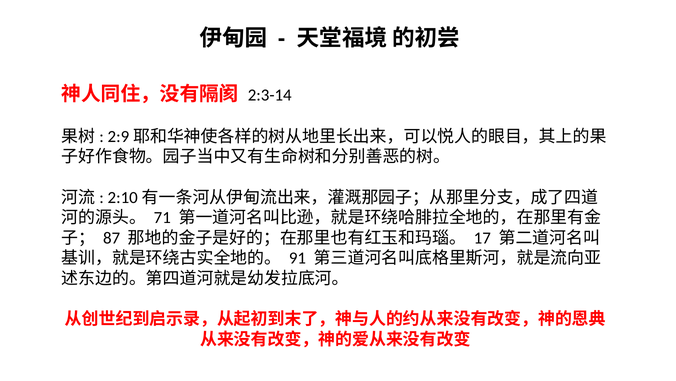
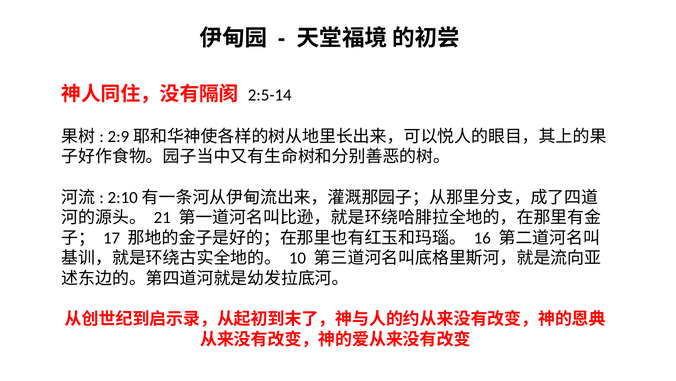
2:3-14: 2:3-14 -> 2:5-14 (270, 95)
71: 71 -> 21 (162, 217)
87: 87 -> 17 (112, 238)
17: 17 -> 16 (482, 238)
91: 91 -> 10 (297, 258)
